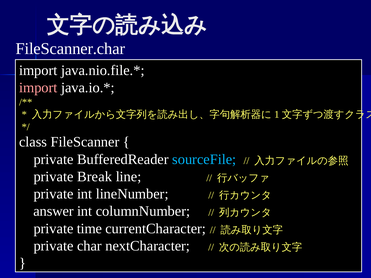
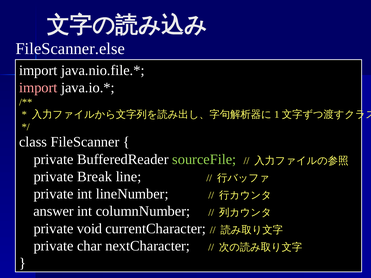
FileScanner.char: FileScanner.char -> FileScanner.else (70, 49)
sourceFile colour: light blue -> light green (204, 159)
time: time -> void (89, 229)
